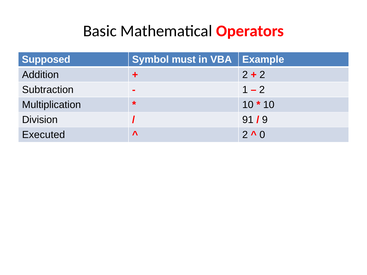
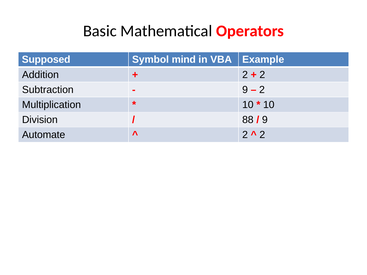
must: must -> mind (184, 60)
1: 1 -> 9 (245, 90)
91: 91 -> 88 (248, 120)
Executed: Executed -> Automate (44, 135)
0: 0 -> 2 (262, 135)
